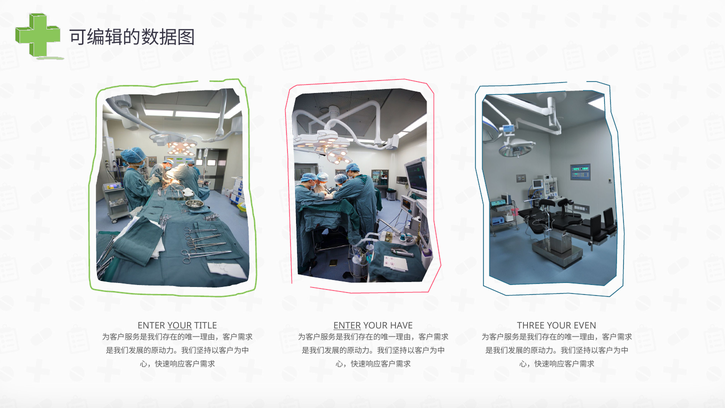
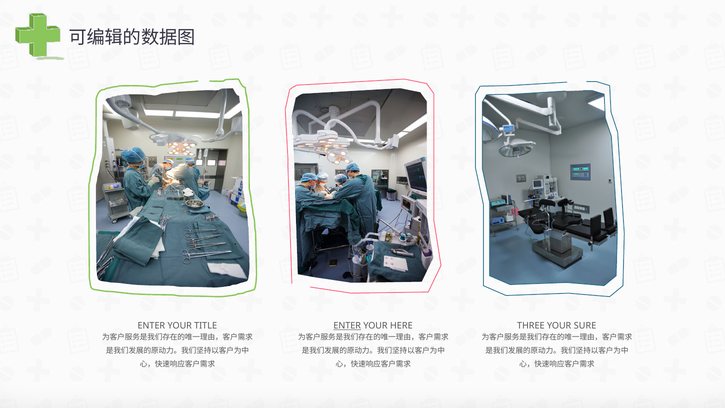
YOUR underline: present -> none (180, 326)
HAVE: HAVE -> HERE (401, 326)
EVEN: EVEN -> SURE (585, 326)
